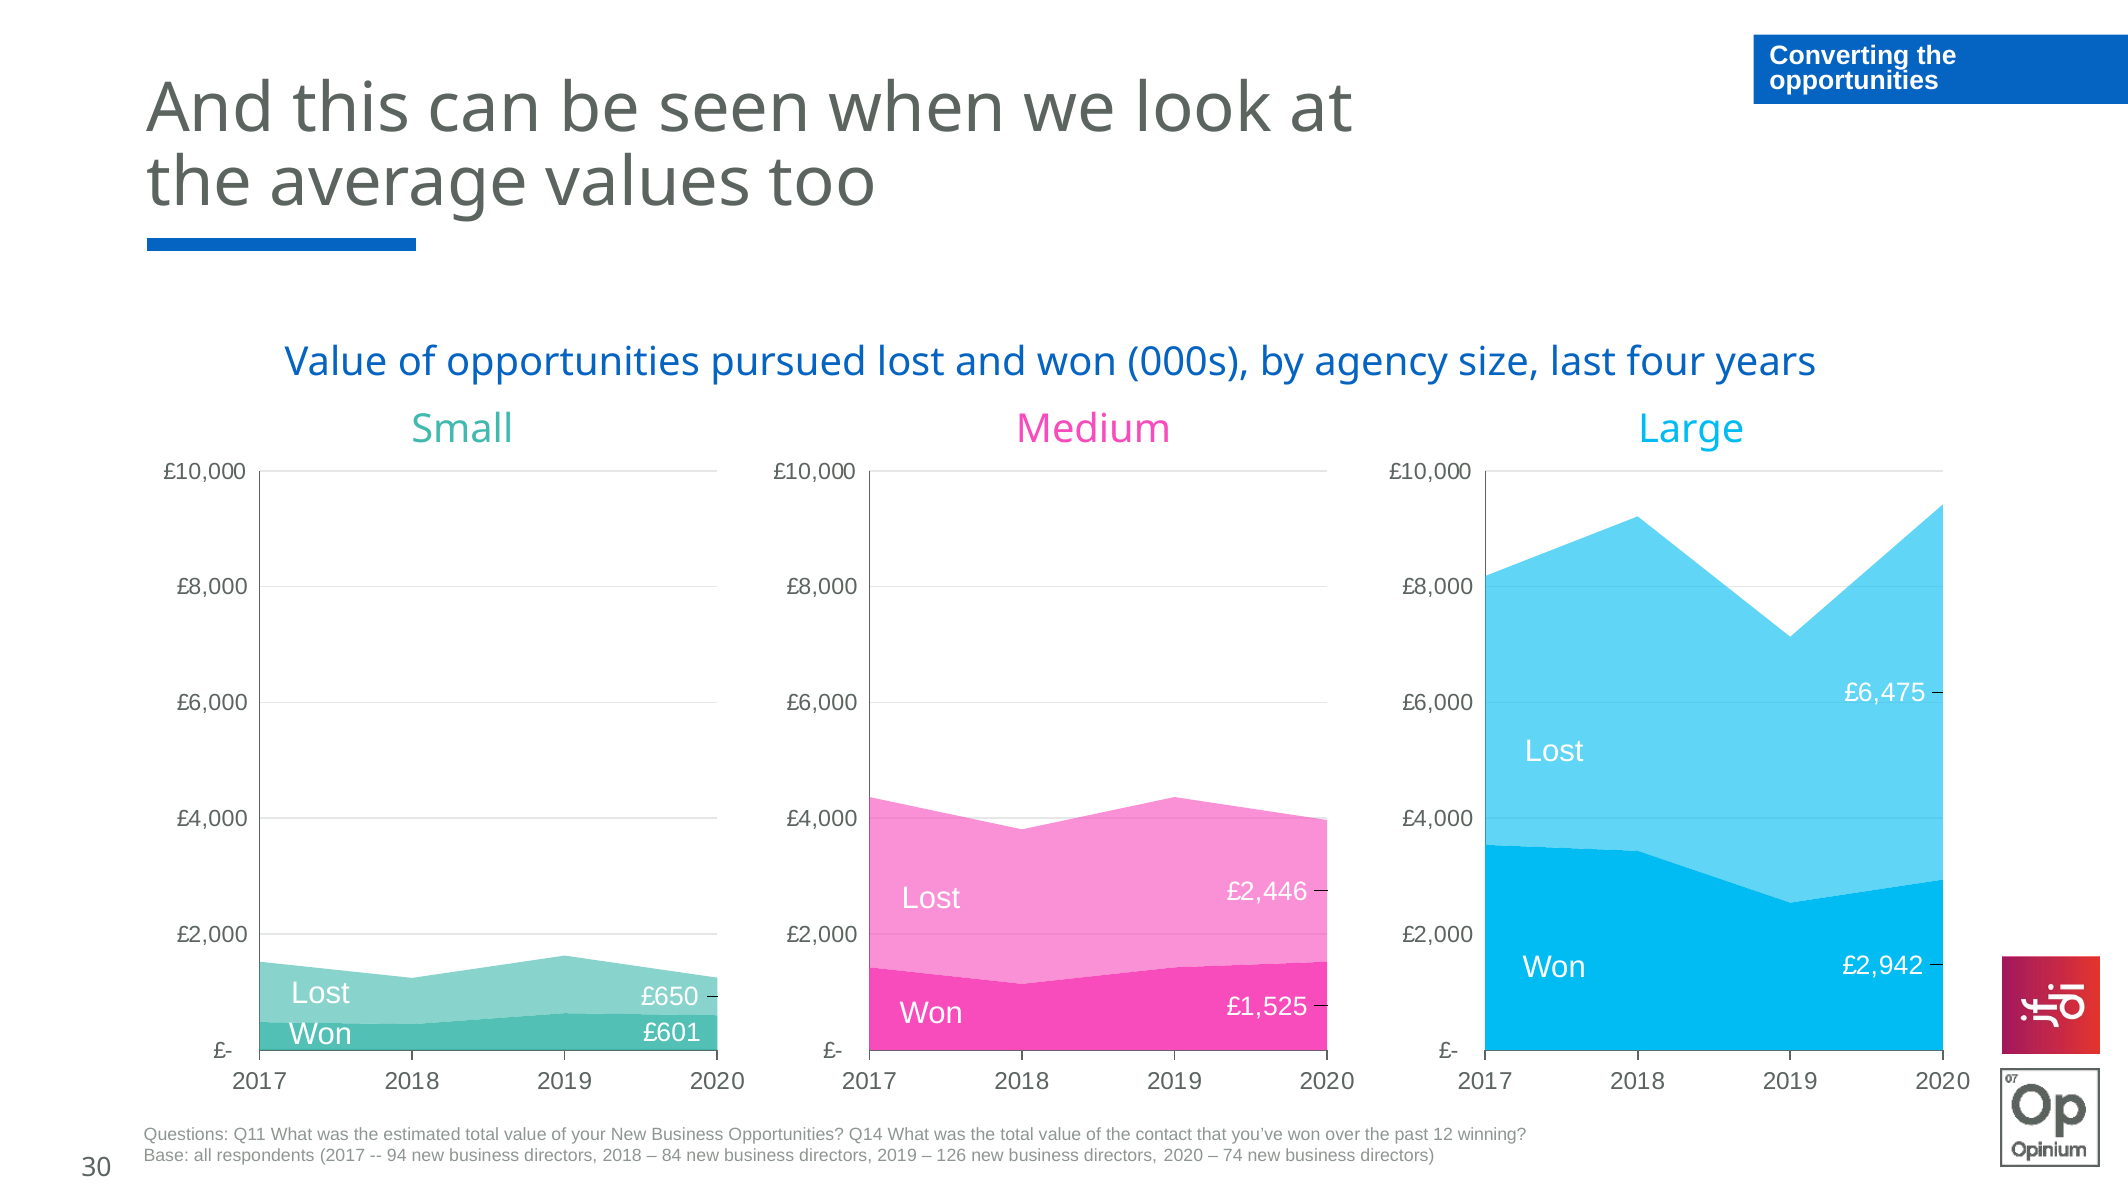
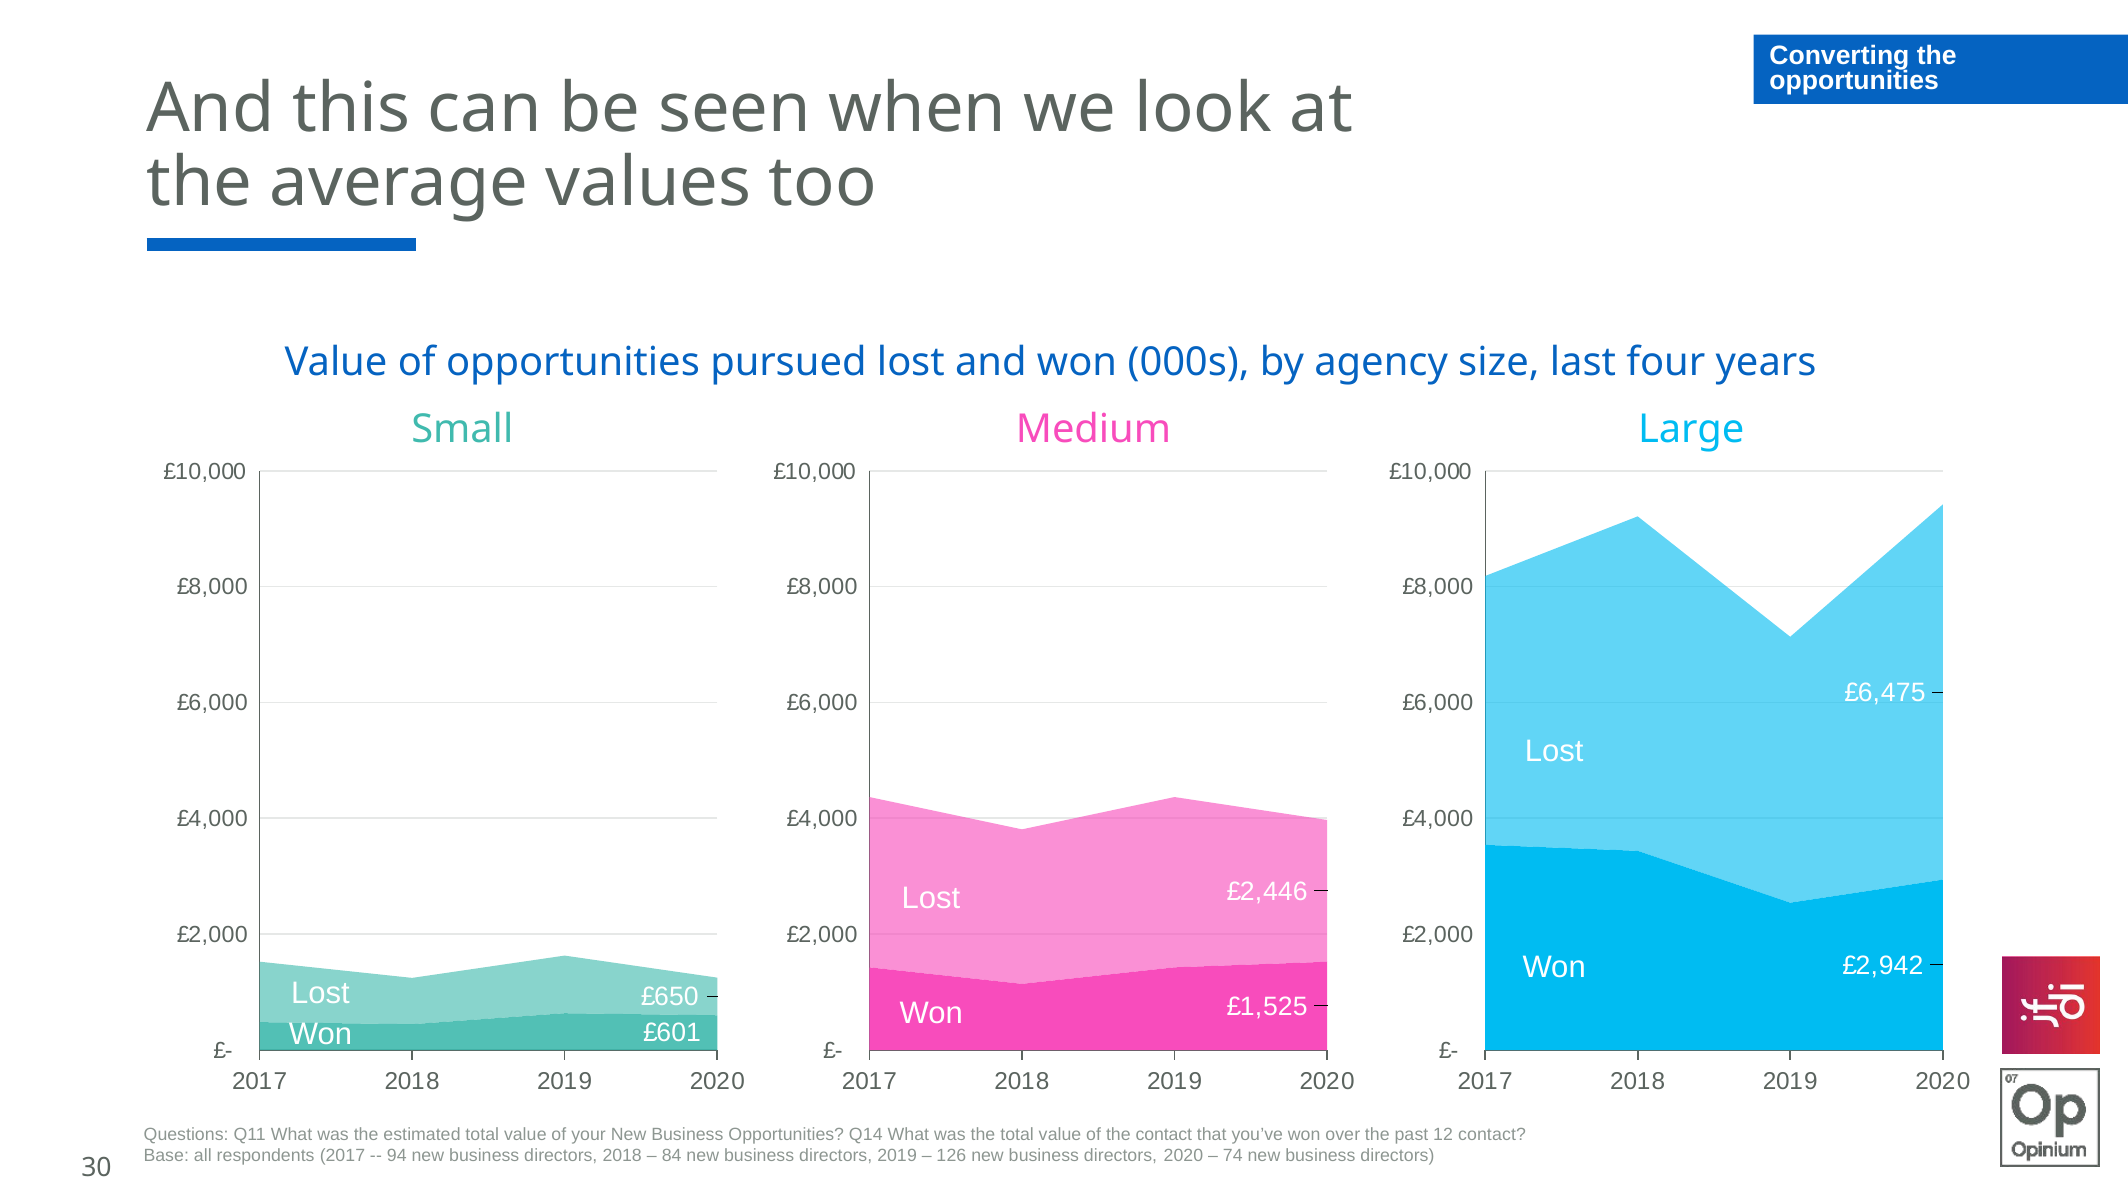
12 winning: winning -> contact (1492, 1134)
